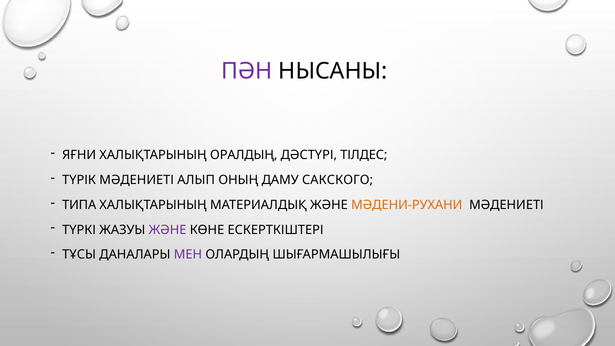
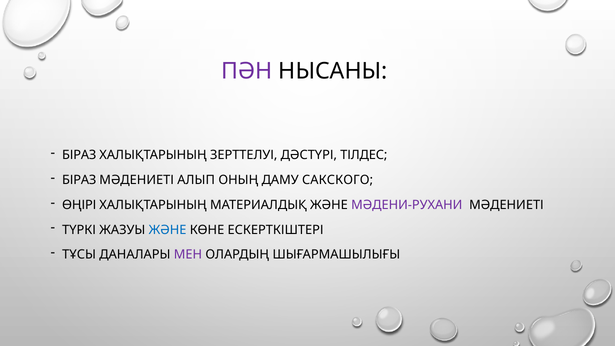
ЯҒНИ: ЯҒНИ -> БІРАЗ (79, 155)
ОРАЛДЫҢ: ОРАЛДЫҢ -> ЗЕРТТЕЛУІ (244, 155)
ТҮРІК: ТҮРІК -> БІРАЗ (79, 180)
ТИПА: ТИПА -> ӨҢІРІ (79, 205)
МӘДЕНИ-РУХАНИ colour: orange -> purple (407, 205)
ЖӘНЕ colour: purple -> blue (168, 230)
